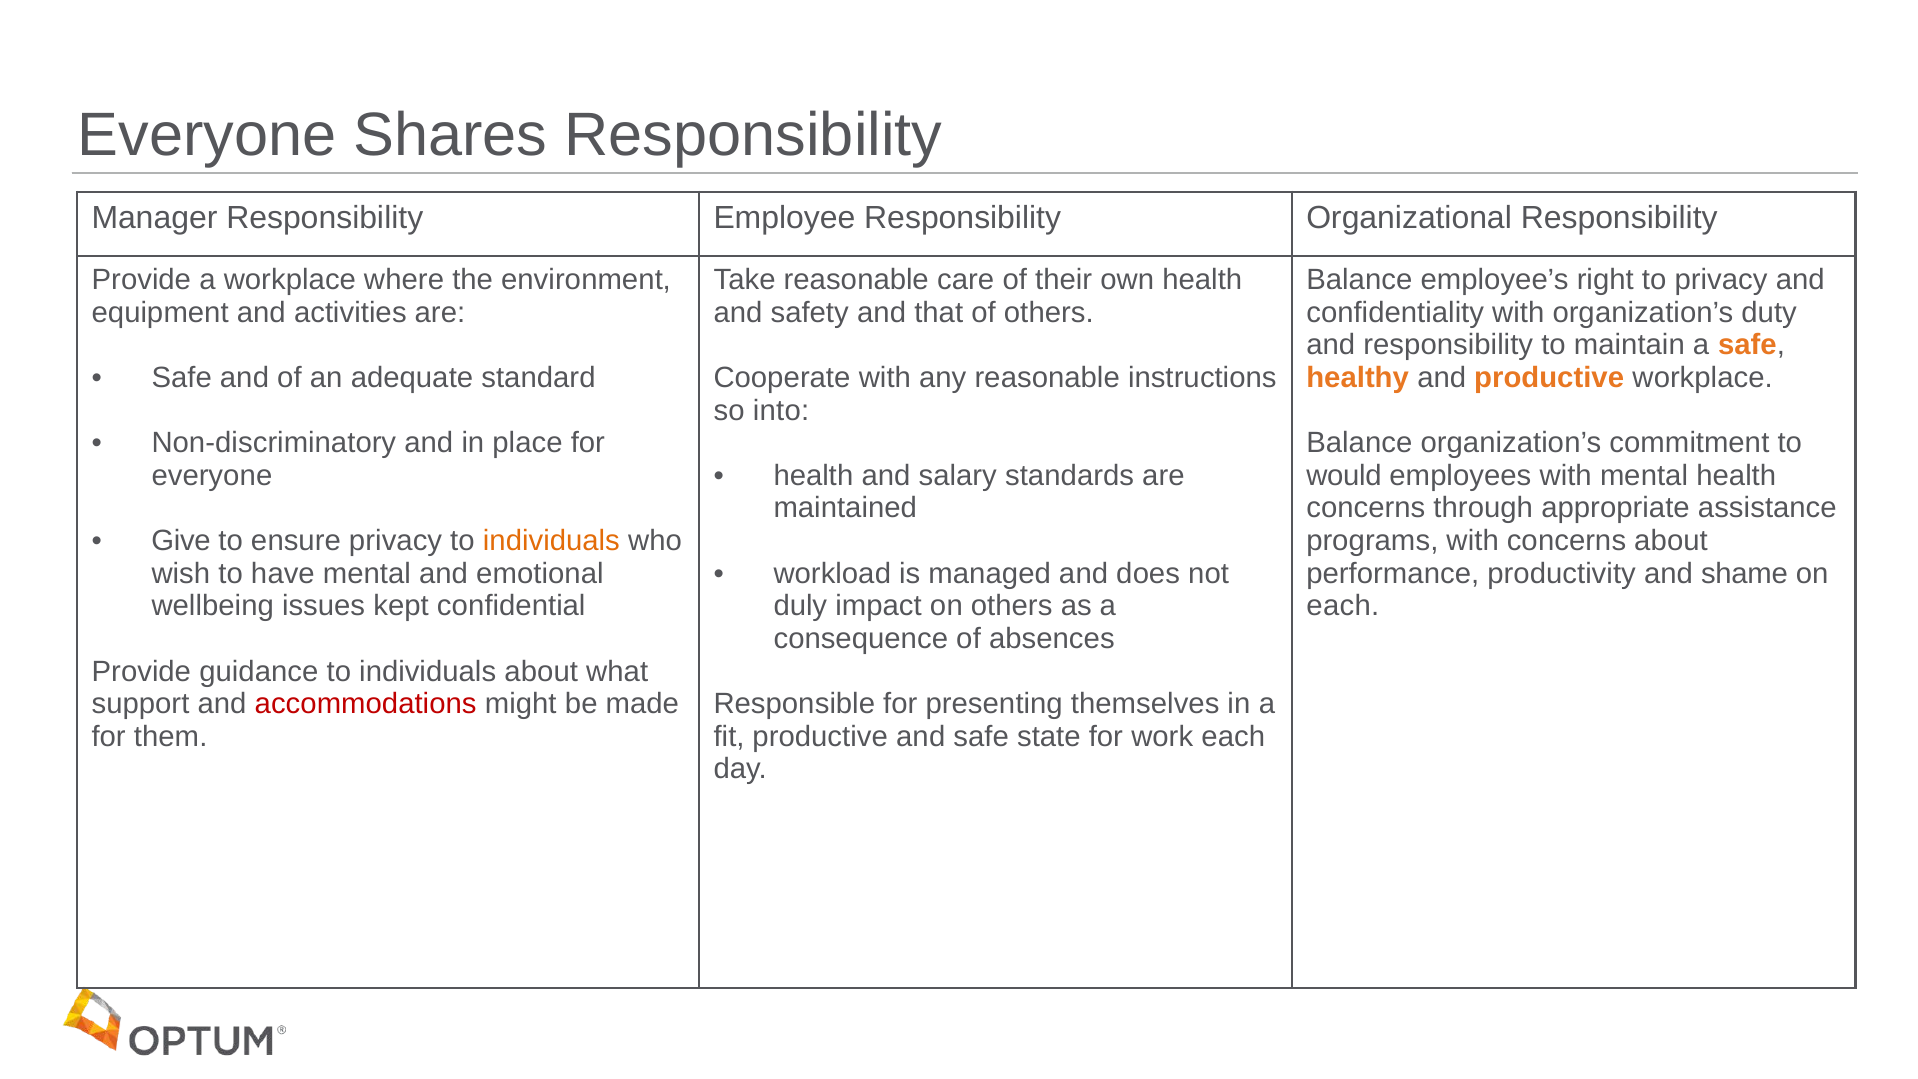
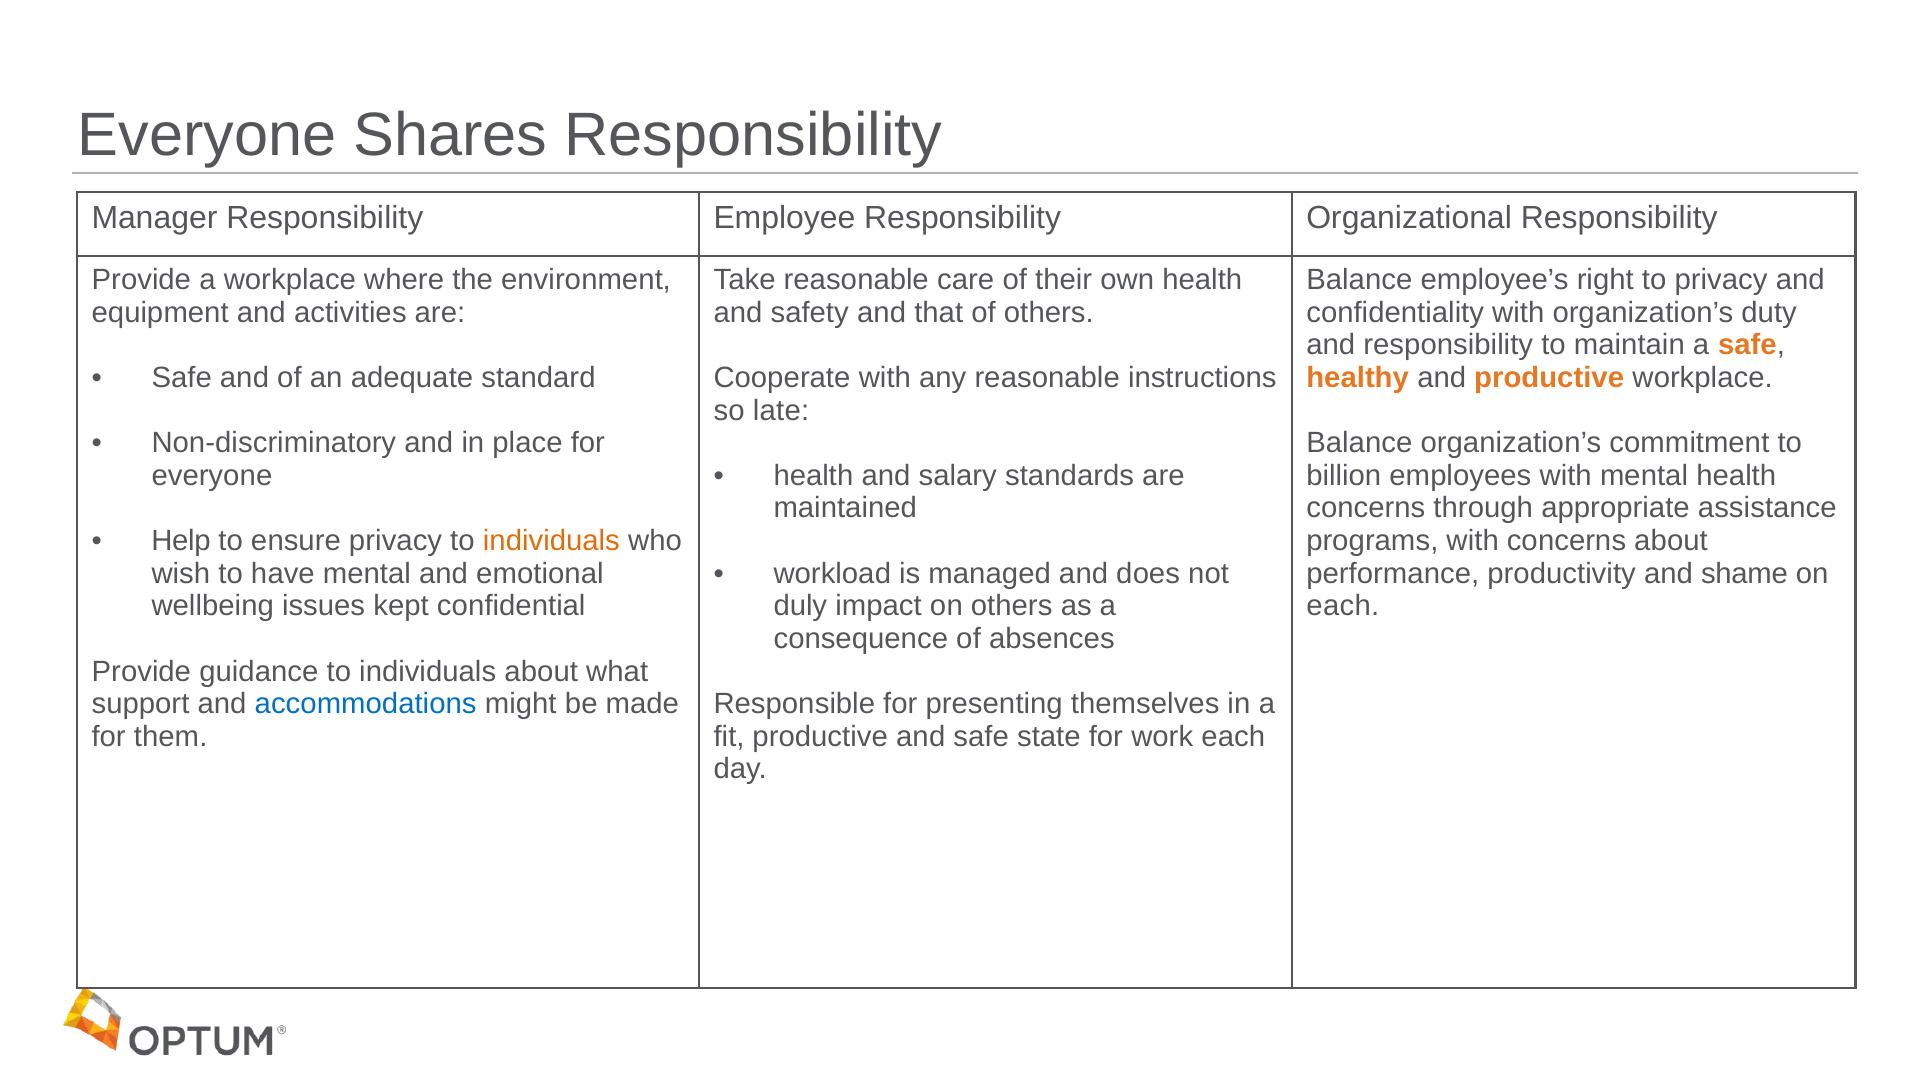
into: into -> late (781, 410)
would: would -> billion (1344, 476)
Give: Give -> Help (181, 541)
accommodations colour: red -> blue (366, 704)
